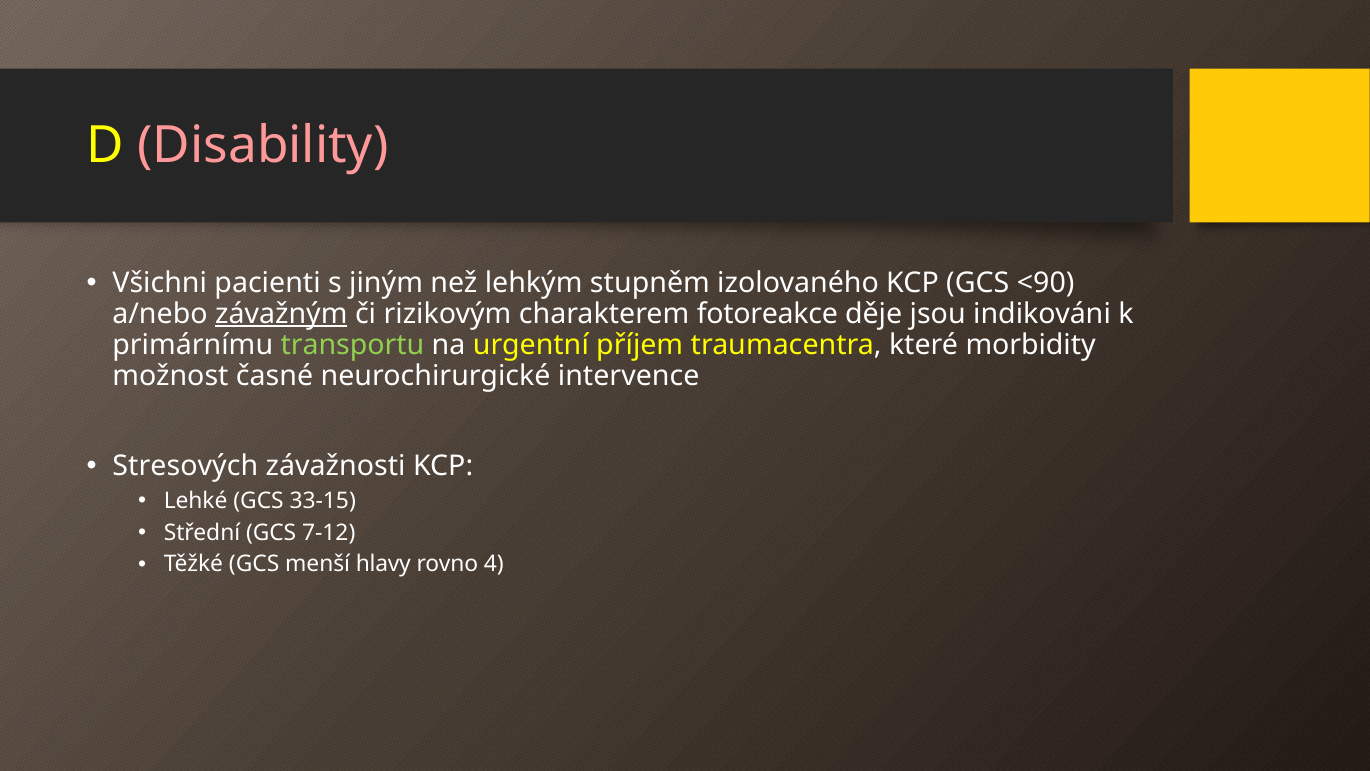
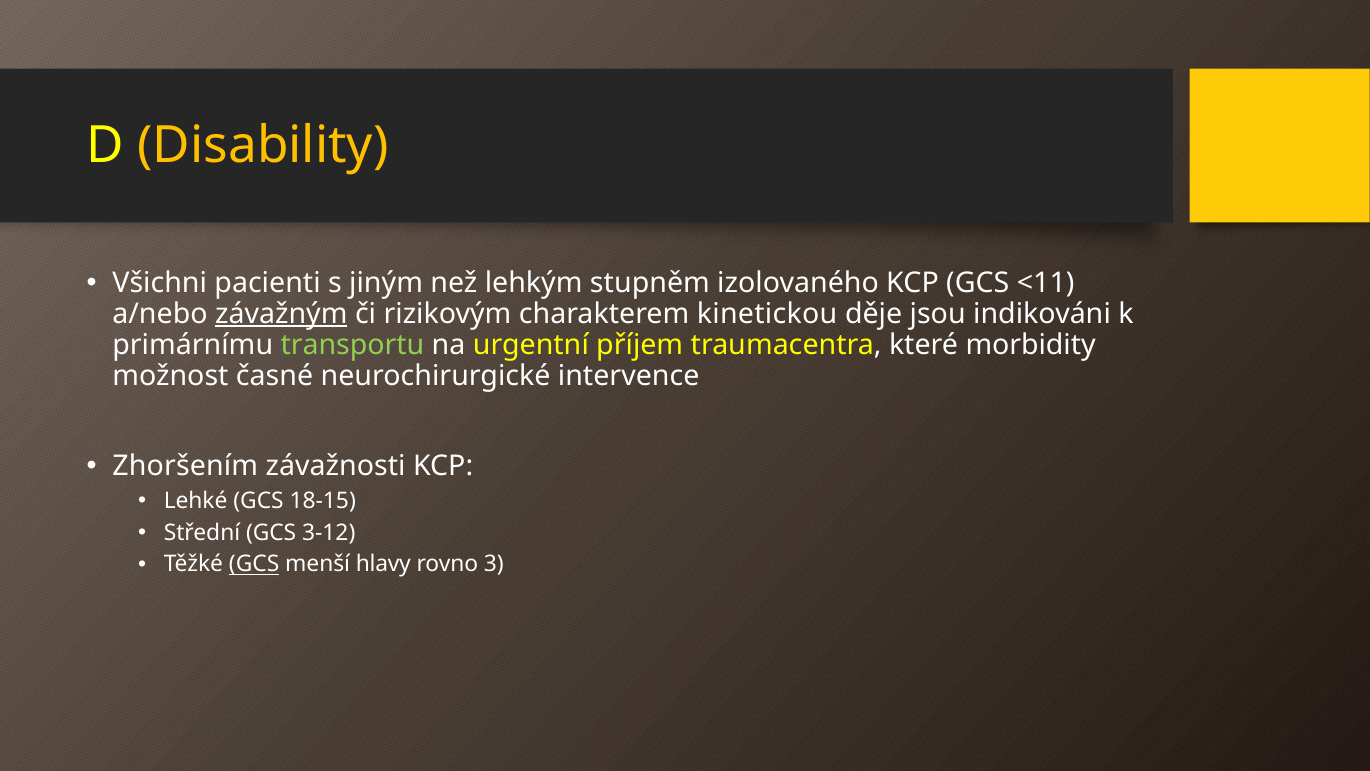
Disability colour: pink -> yellow (263, 145)
<90: <90 -> <11 (1046, 283)
fotoreakce: fotoreakce -> kinetickou (767, 314)
Stresových: Stresových -> Zhoršením (185, 466)
33-15: 33-15 -> 18-15 (323, 501)
7-12: 7-12 -> 3-12 (329, 532)
GCS underline: none -> present (254, 564)
4: 4 -> 3 (494, 564)
